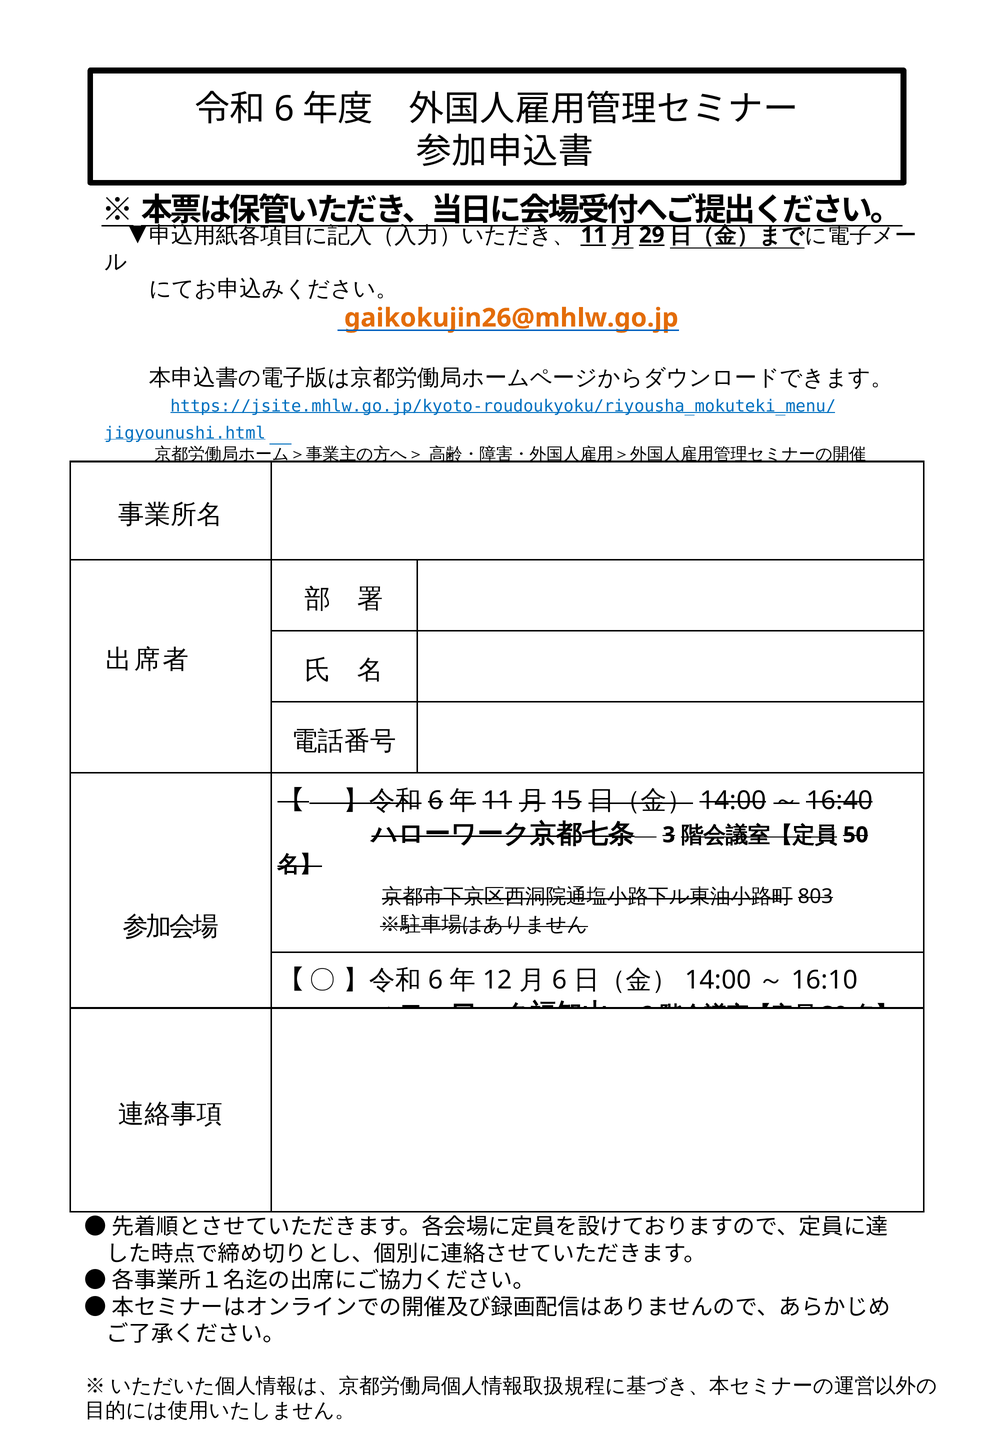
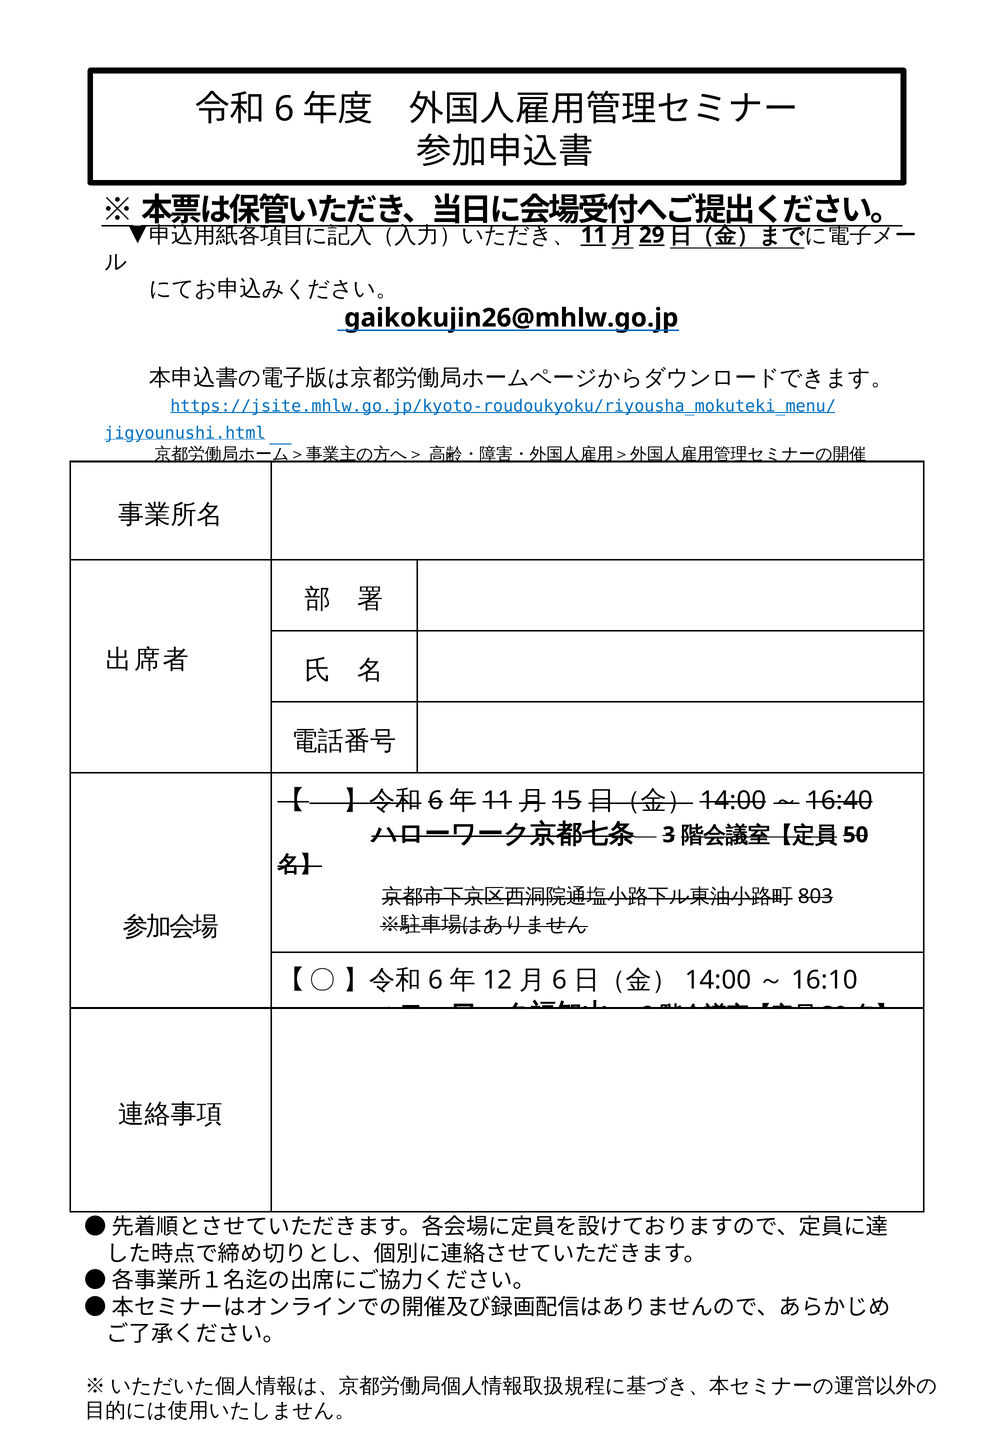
gaikokujin26@mhlw.go.jp colour: orange -> black (511, 318)
